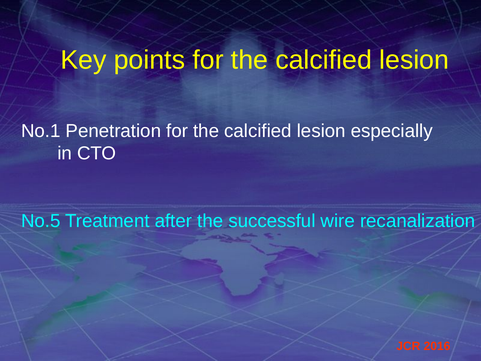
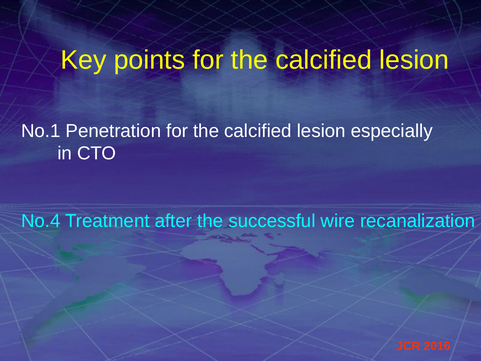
No.5: No.5 -> No.4 (41, 221)
